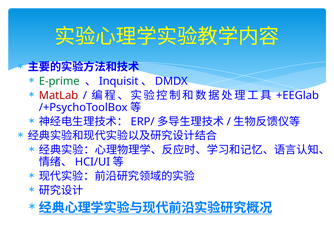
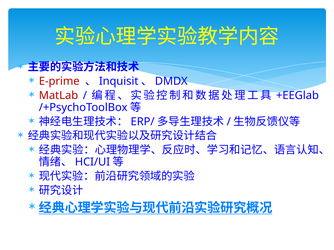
E-prime colour: green -> red (59, 81)
